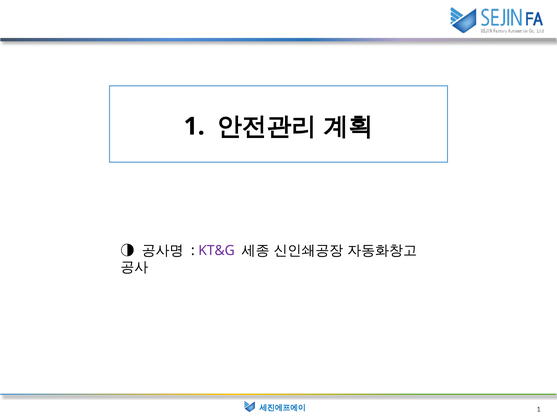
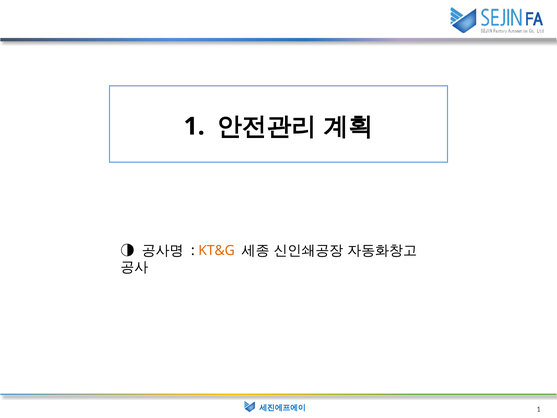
KT&G colour: purple -> orange (217, 250)
